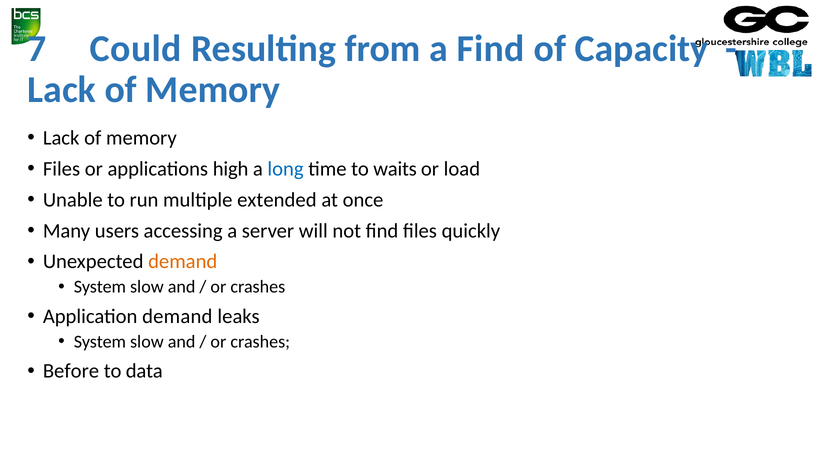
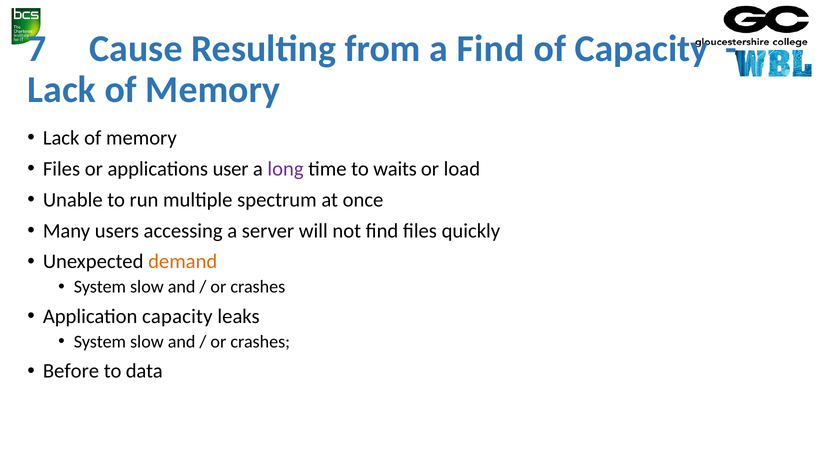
Could: Could -> Cause (136, 49)
high: high -> user (231, 169)
long colour: blue -> purple (286, 169)
extended: extended -> spectrum (277, 200)
Application demand: demand -> capacity (177, 316)
